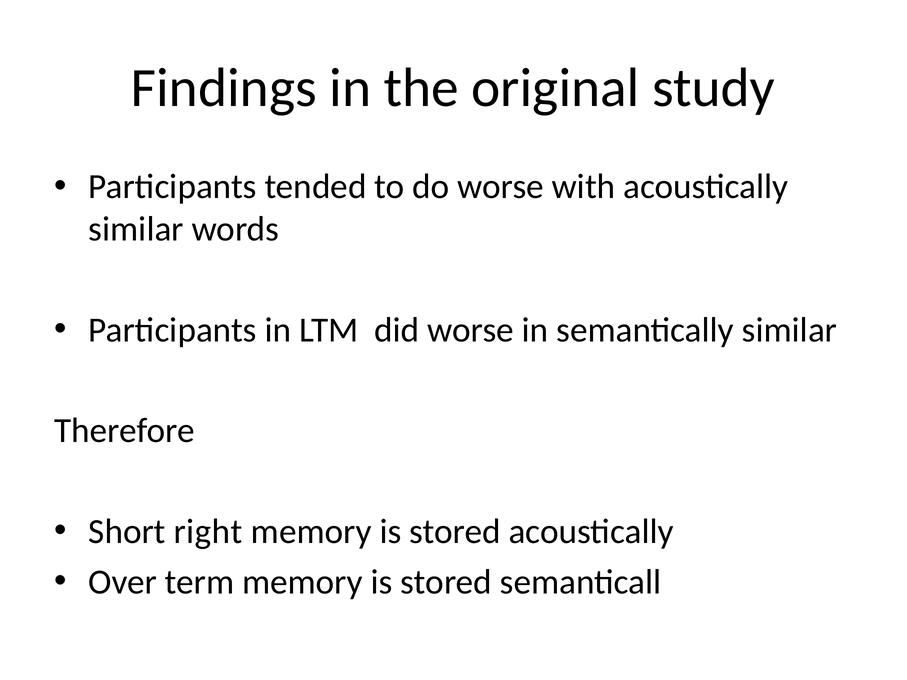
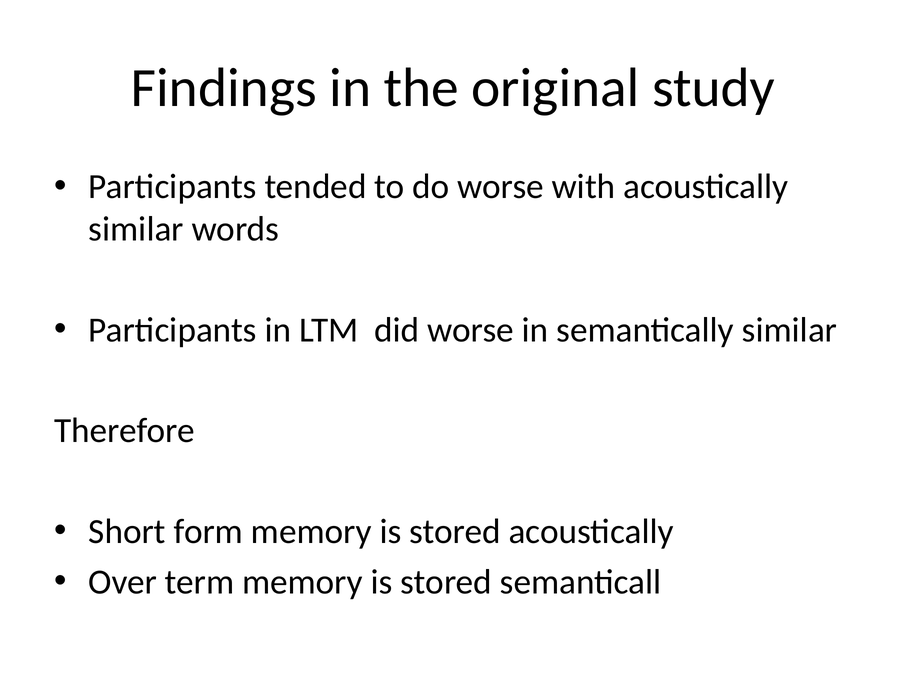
right: right -> form (208, 532)
